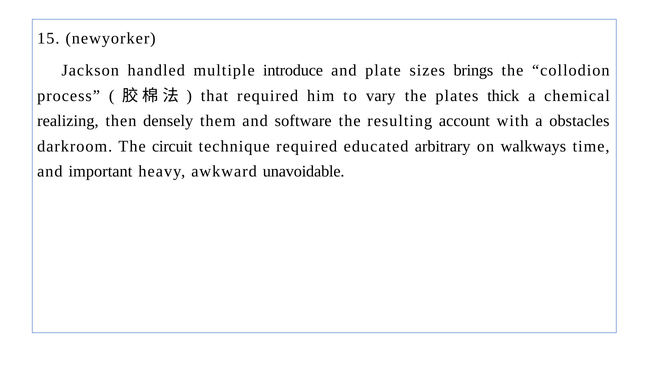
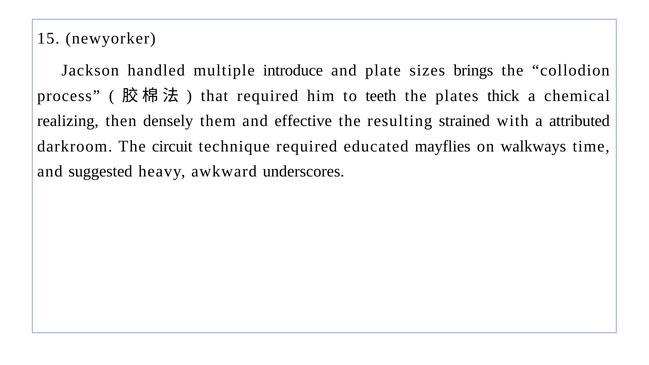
vary: vary -> teeth (381, 96)
software: software -> effective (303, 121)
account: account -> strained (464, 121)
obstacles: obstacles -> attributed (580, 121)
arbitrary: arbitrary -> mayflies (443, 146)
important: important -> suggested (101, 172)
unavoidable: unavoidable -> underscores (304, 172)
